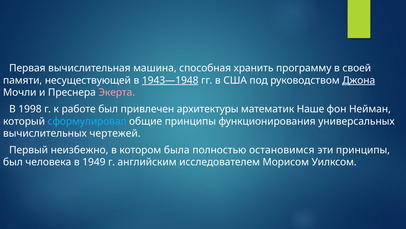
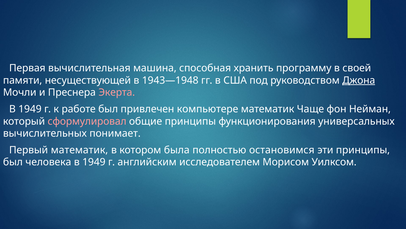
1943—1948 underline: present -> none (170, 80)
1998: 1998 -> 1949 (30, 109)
архитектуры: архитектуры -> компьютере (208, 109)
Наше: Наше -> Чаще (310, 109)
сформулировал colour: light blue -> pink (87, 121)
чертежей: чертежей -> понимает (115, 133)
Первый неизбежно: неизбежно -> математик (80, 150)
